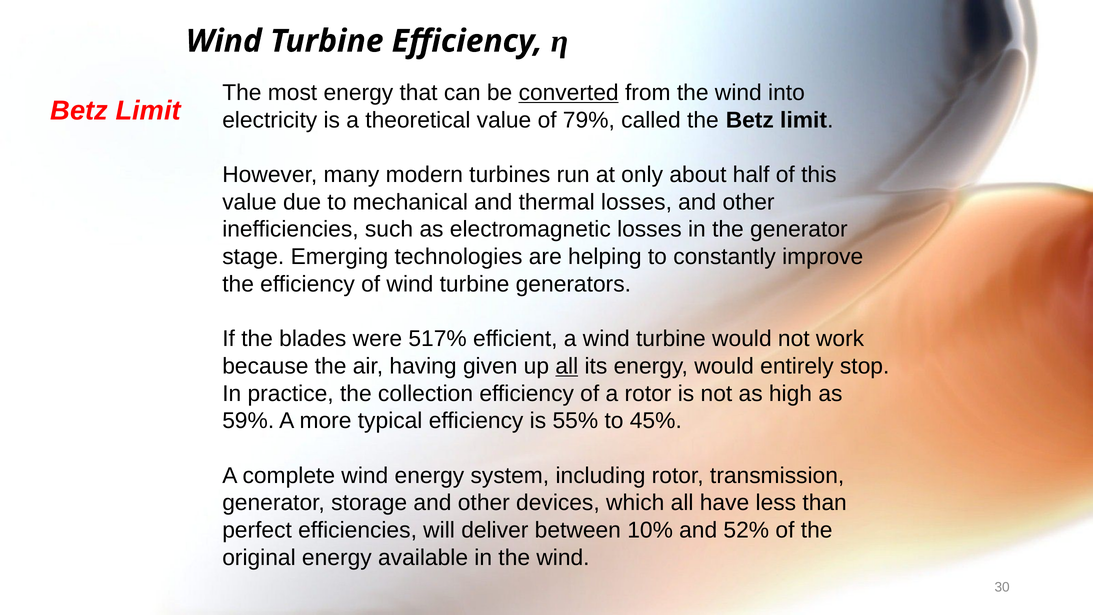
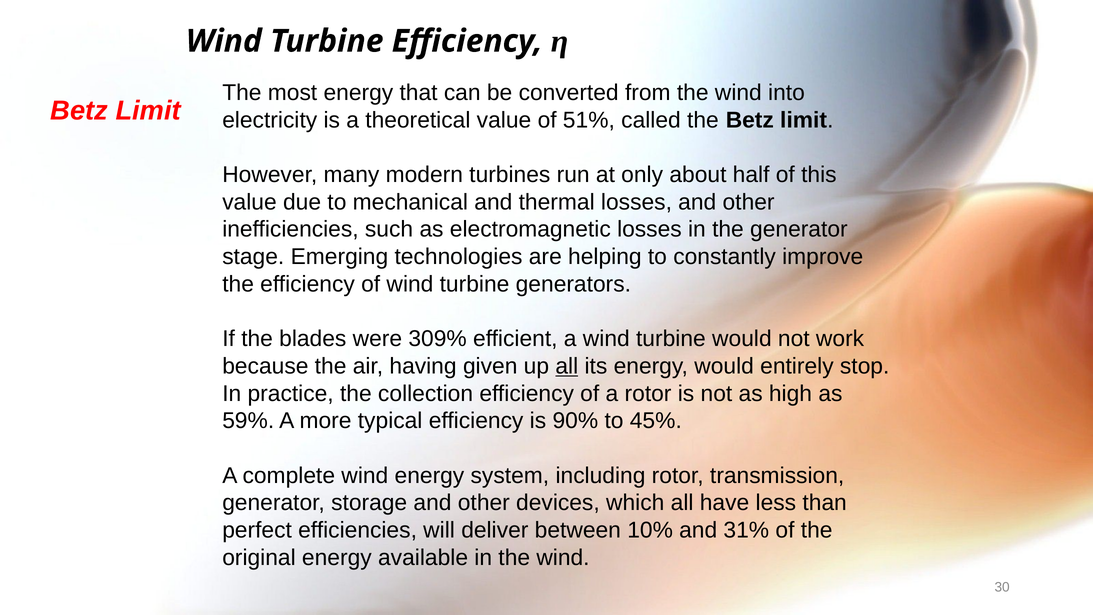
converted underline: present -> none (569, 93)
79%: 79% -> 51% (589, 120)
517%: 517% -> 309% (438, 339)
55%: 55% -> 90% (575, 421)
52%: 52% -> 31% (746, 530)
